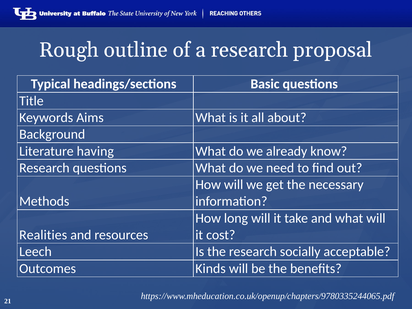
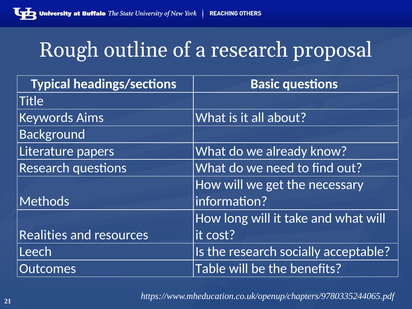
having: having -> papers (95, 151)
Kinds: Kinds -> Table (211, 269)
